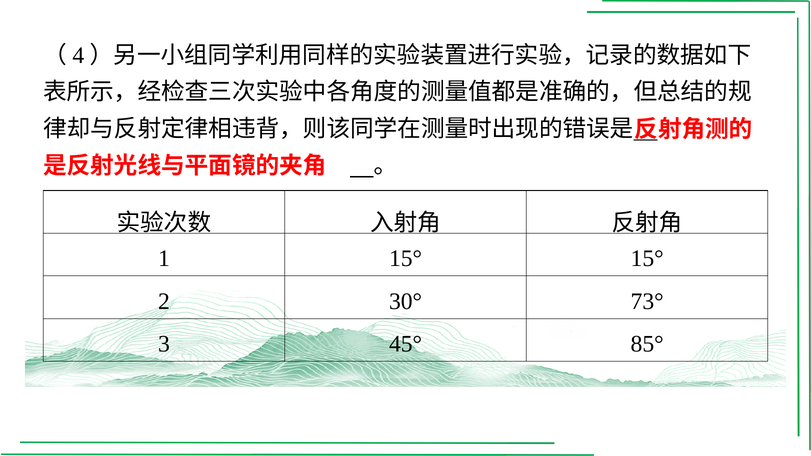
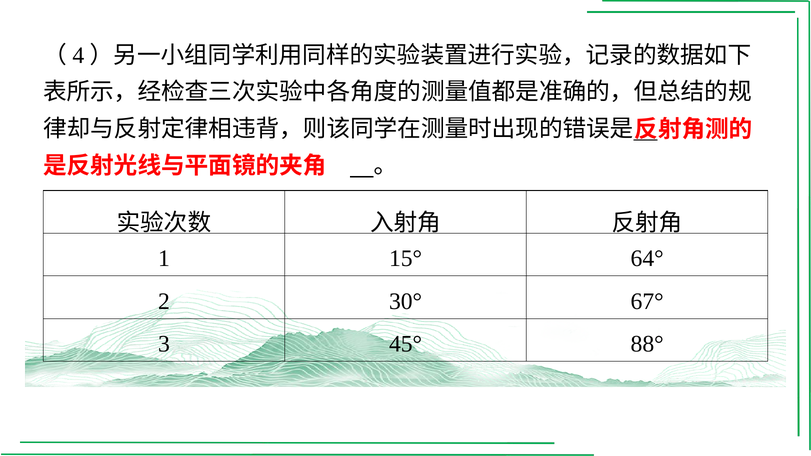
15° 15°: 15° -> 64° (647, 259)
73°: 73° -> 67° (647, 301)
85°: 85° -> 88° (647, 344)
